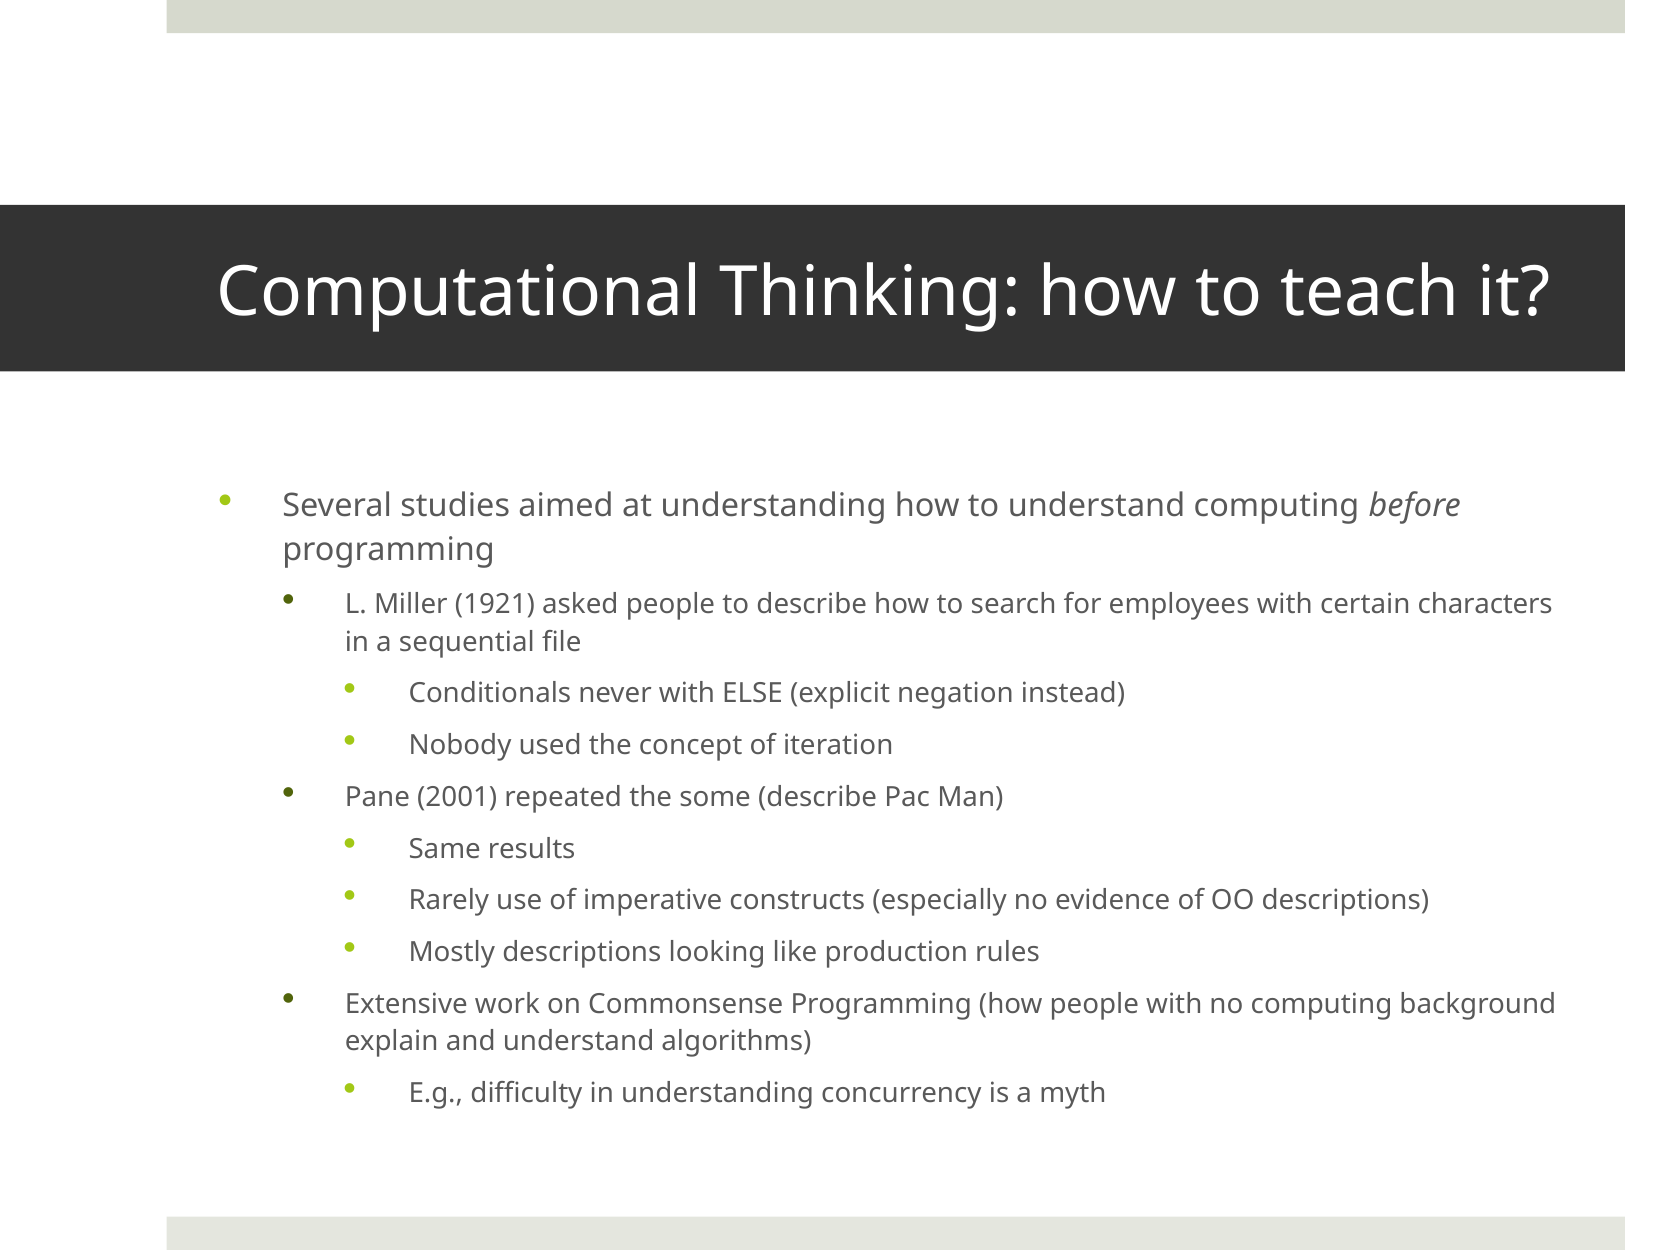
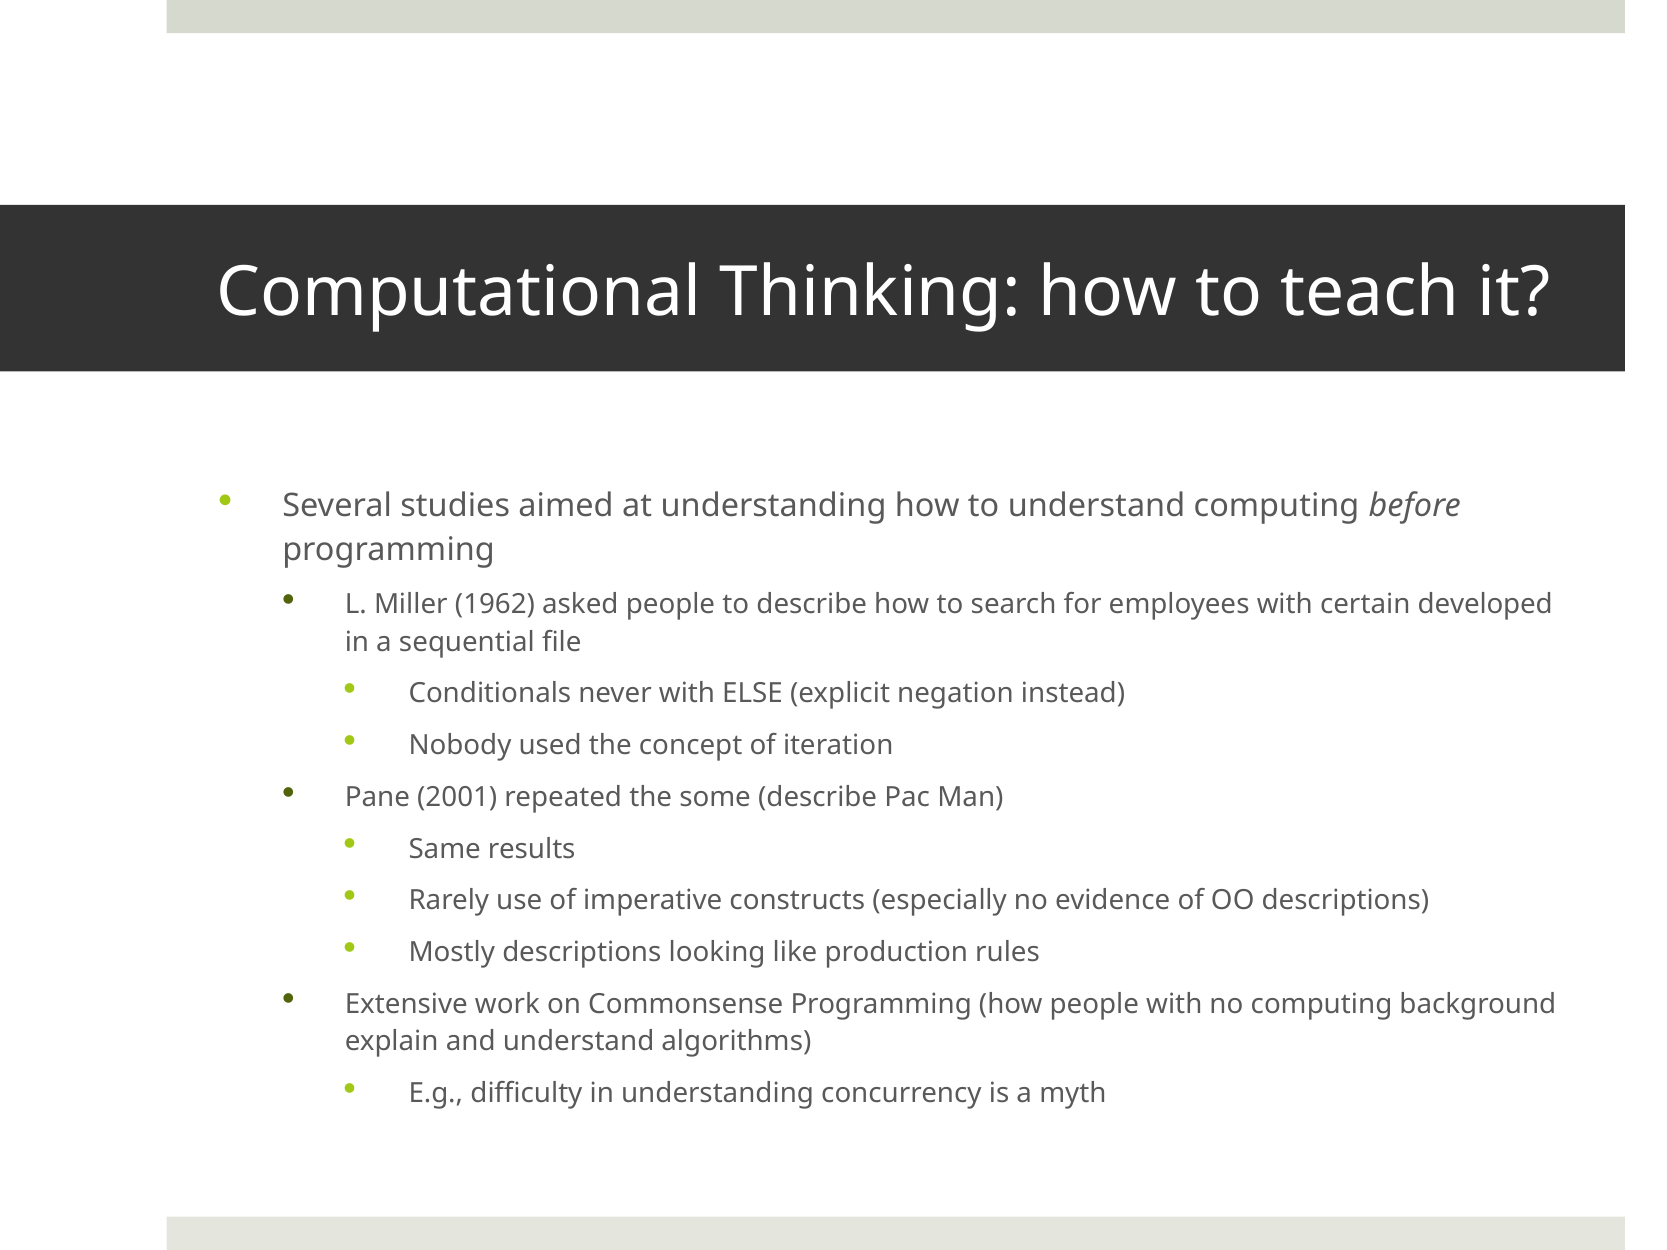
1921: 1921 -> 1962 (495, 604)
characters: characters -> developed (1485, 604)
